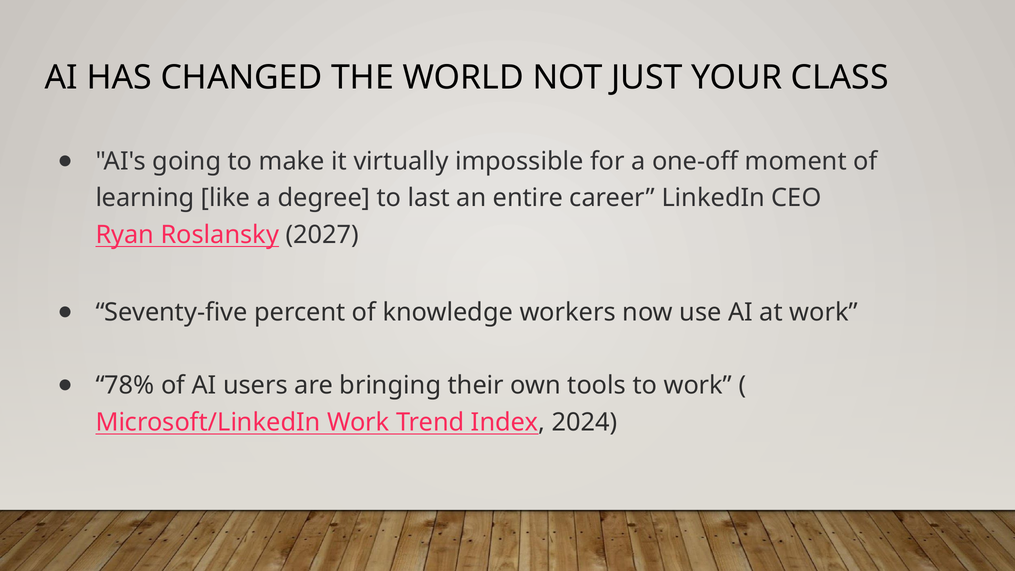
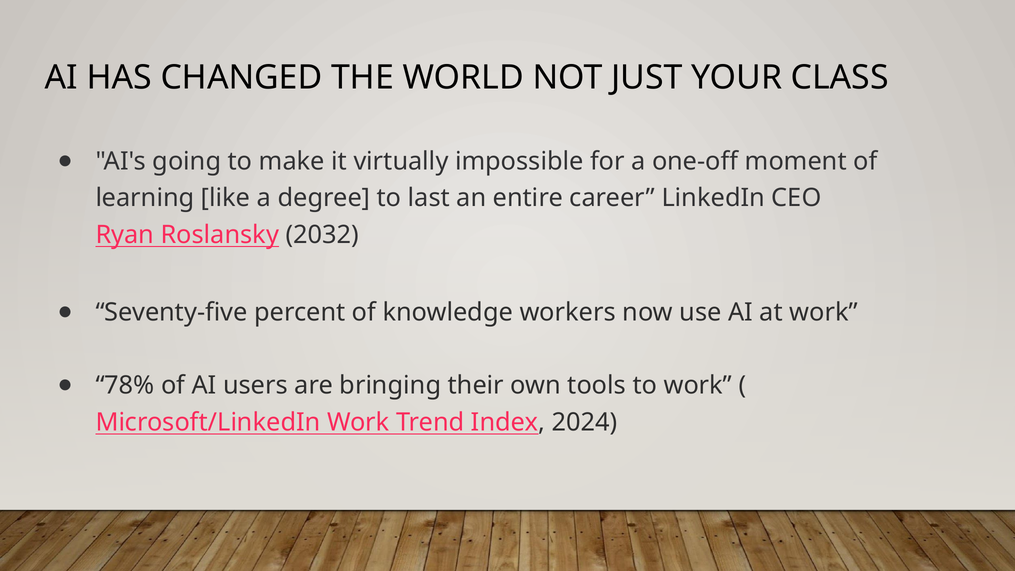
2027: 2027 -> 2032 (322, 235)
